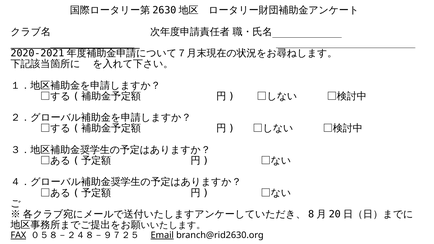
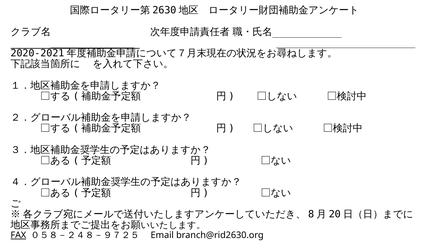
Email underline: present -> none (162, 235)
